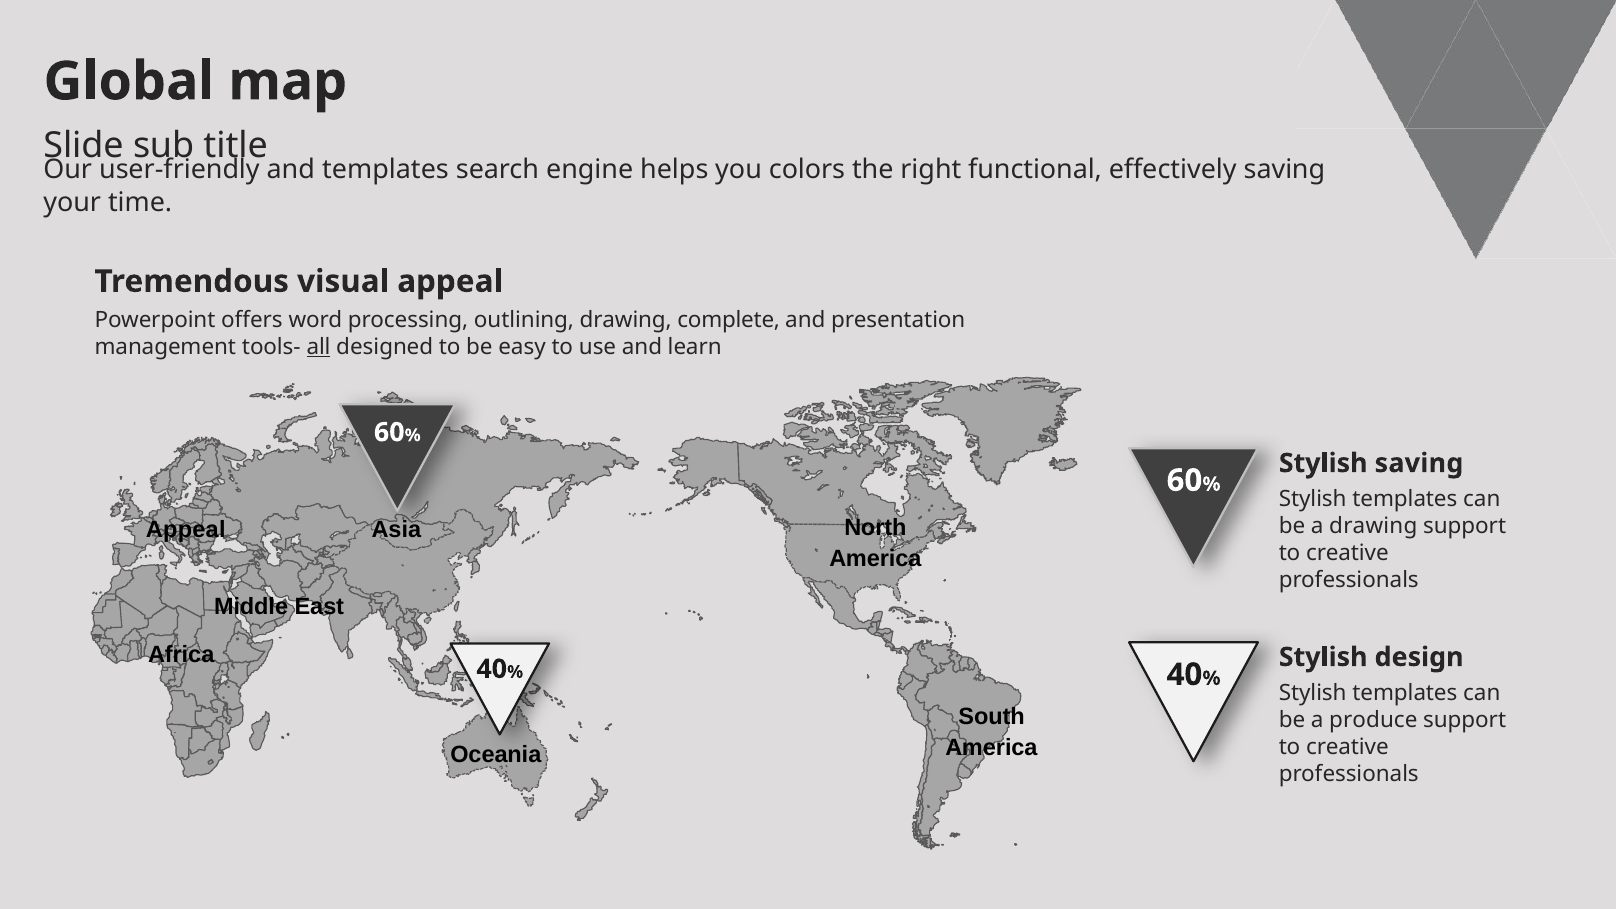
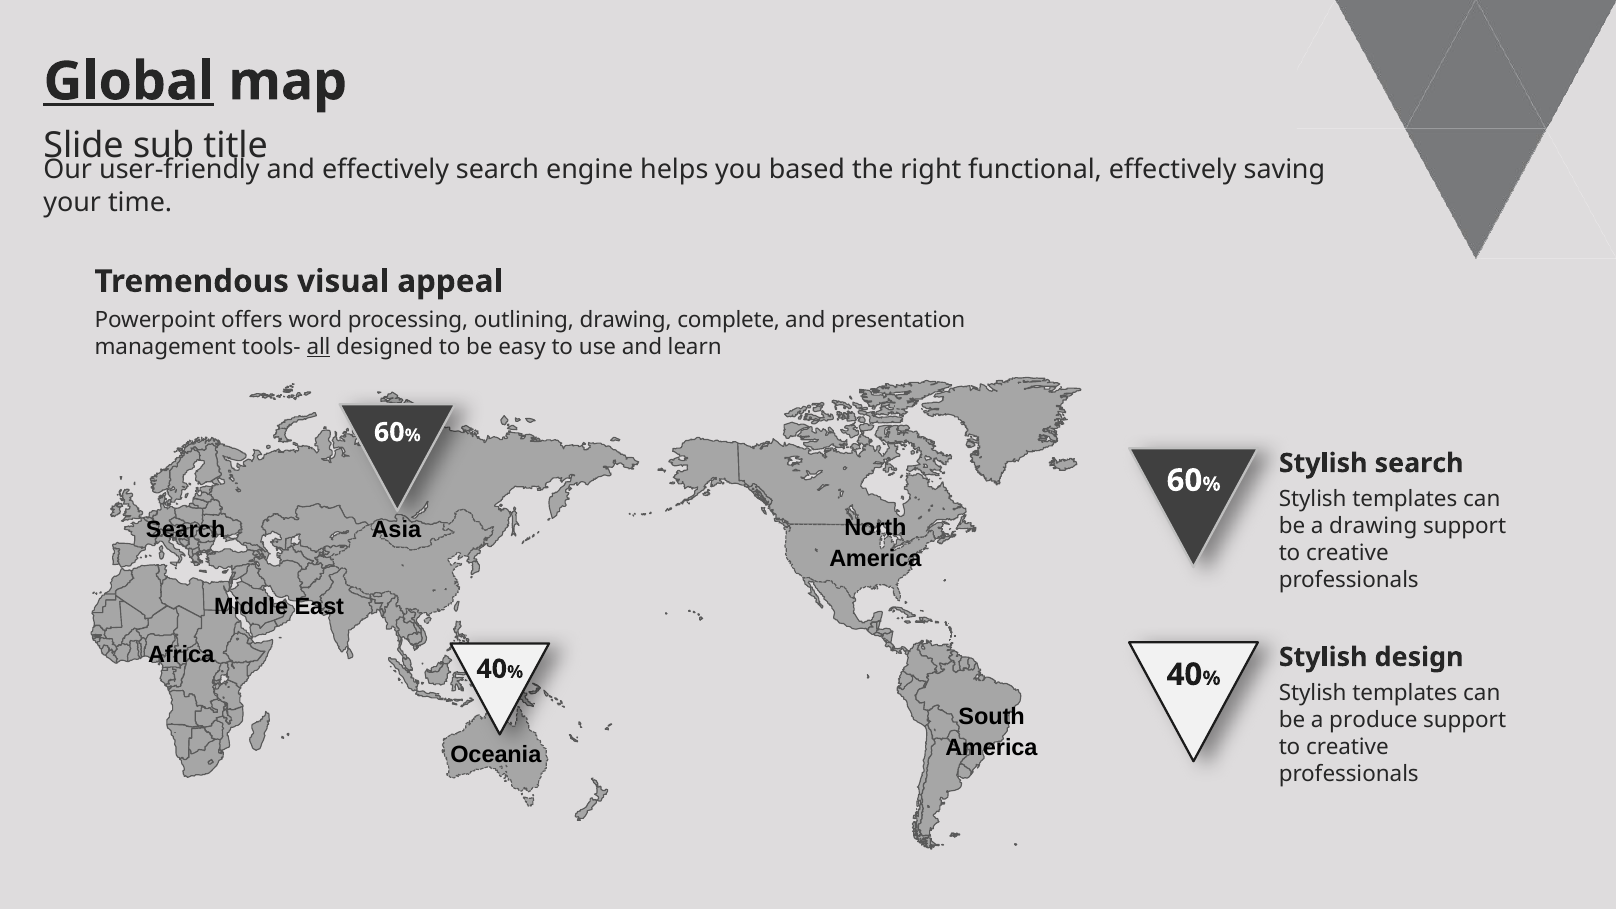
Global underline: none -> present (129, 82)
and templates: templates -> effectively (386, 170)
colors: colors -> based (807, 170)
saving: saving -> search (1419, 463)
Appeal: Appeal -> Search (186, 529)
